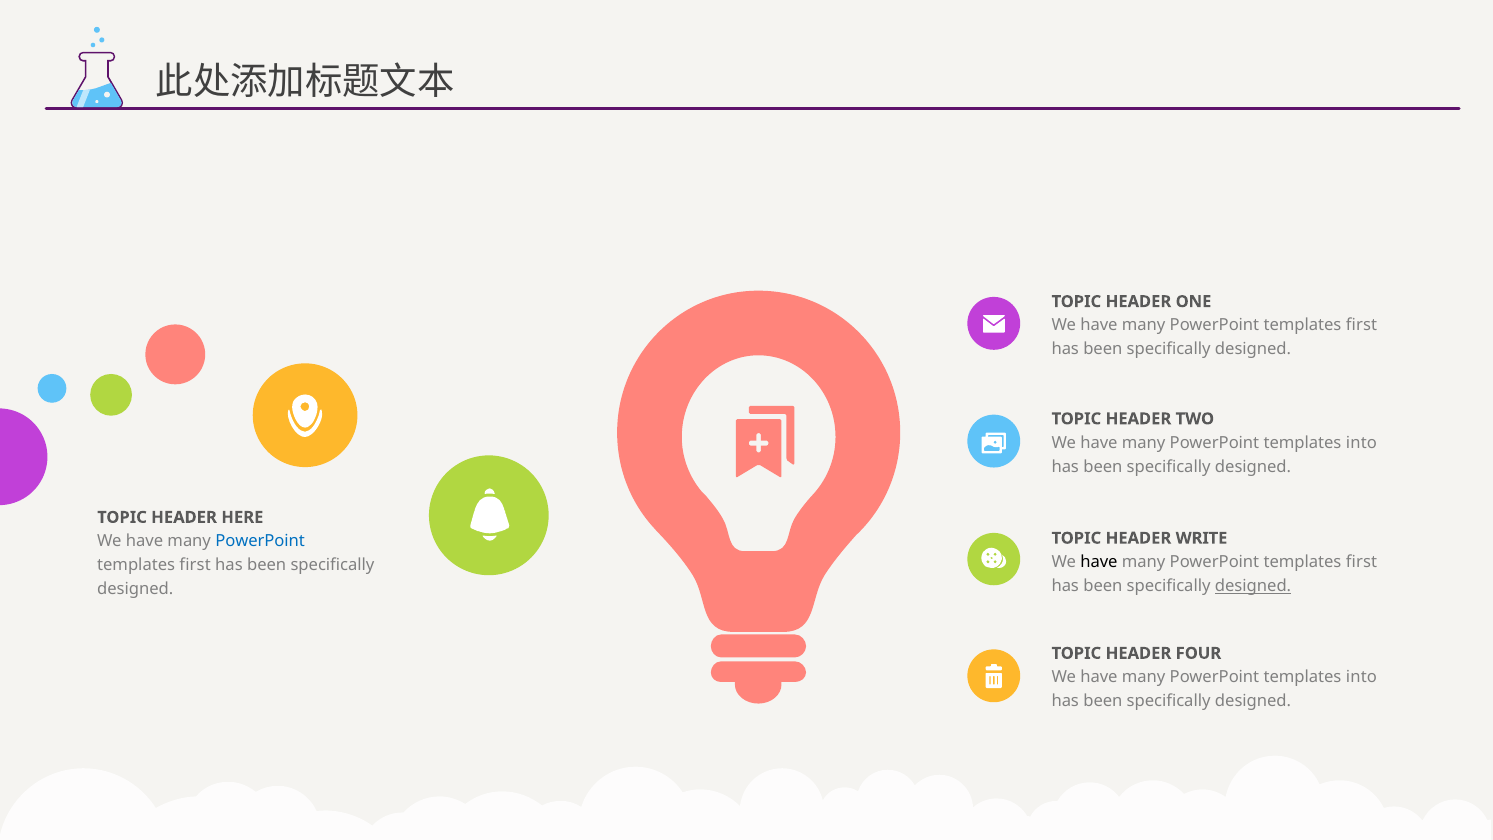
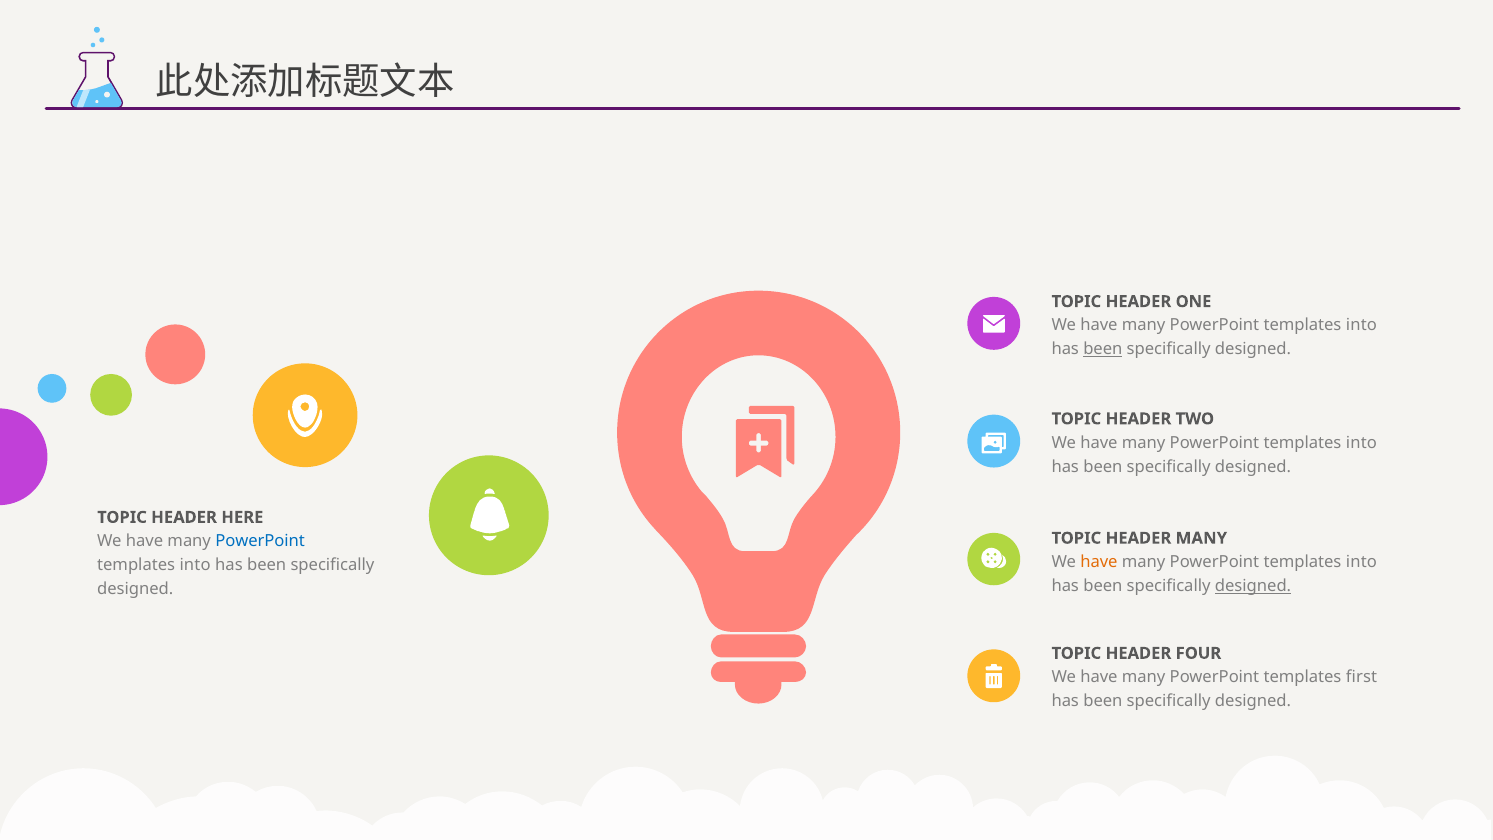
first: first -> into (1361, 325)
been underline: none -> present (1103, 349)
HEADER WRITE: WRITE -> MANY (1201, 538)
have colour: black -> orange (1099, 562)
first: first -> into (1361, 562)
first: first -> into (195, 565)
into: into -> first (1361, 677)
